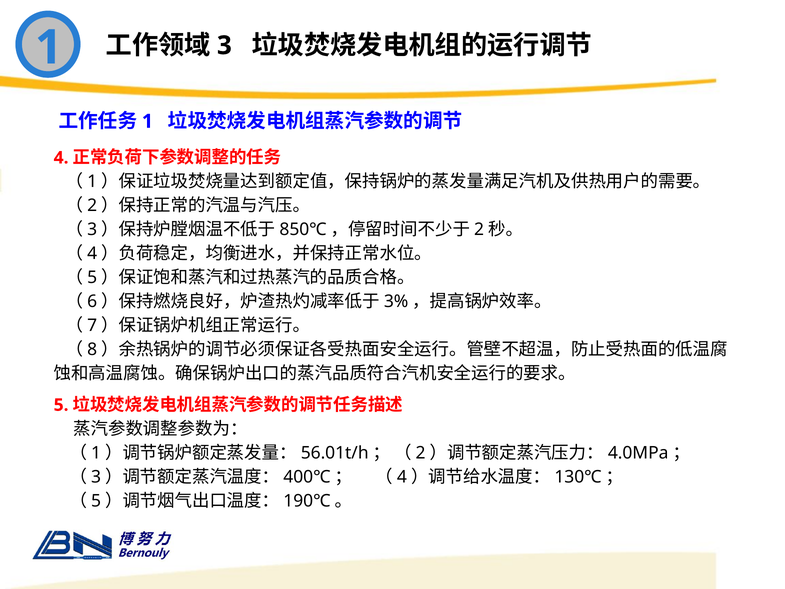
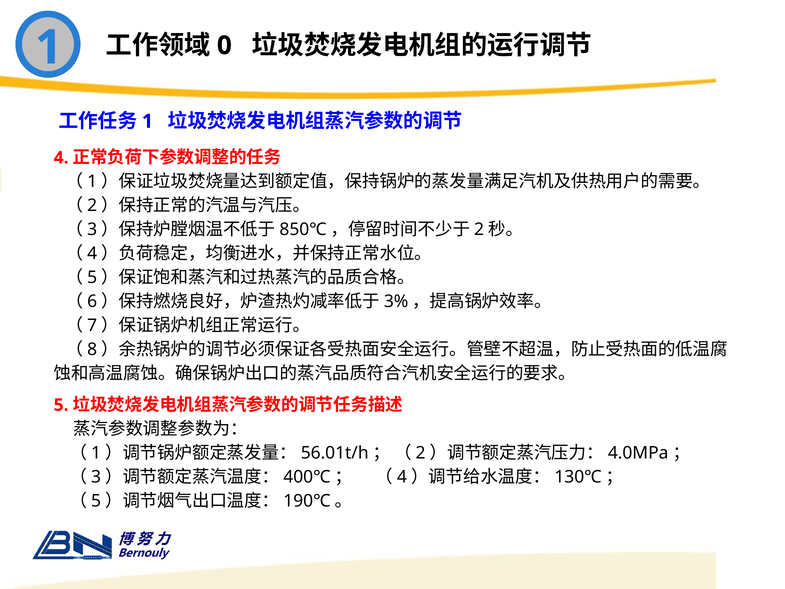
3: 3 -> 0 (224, 45)
